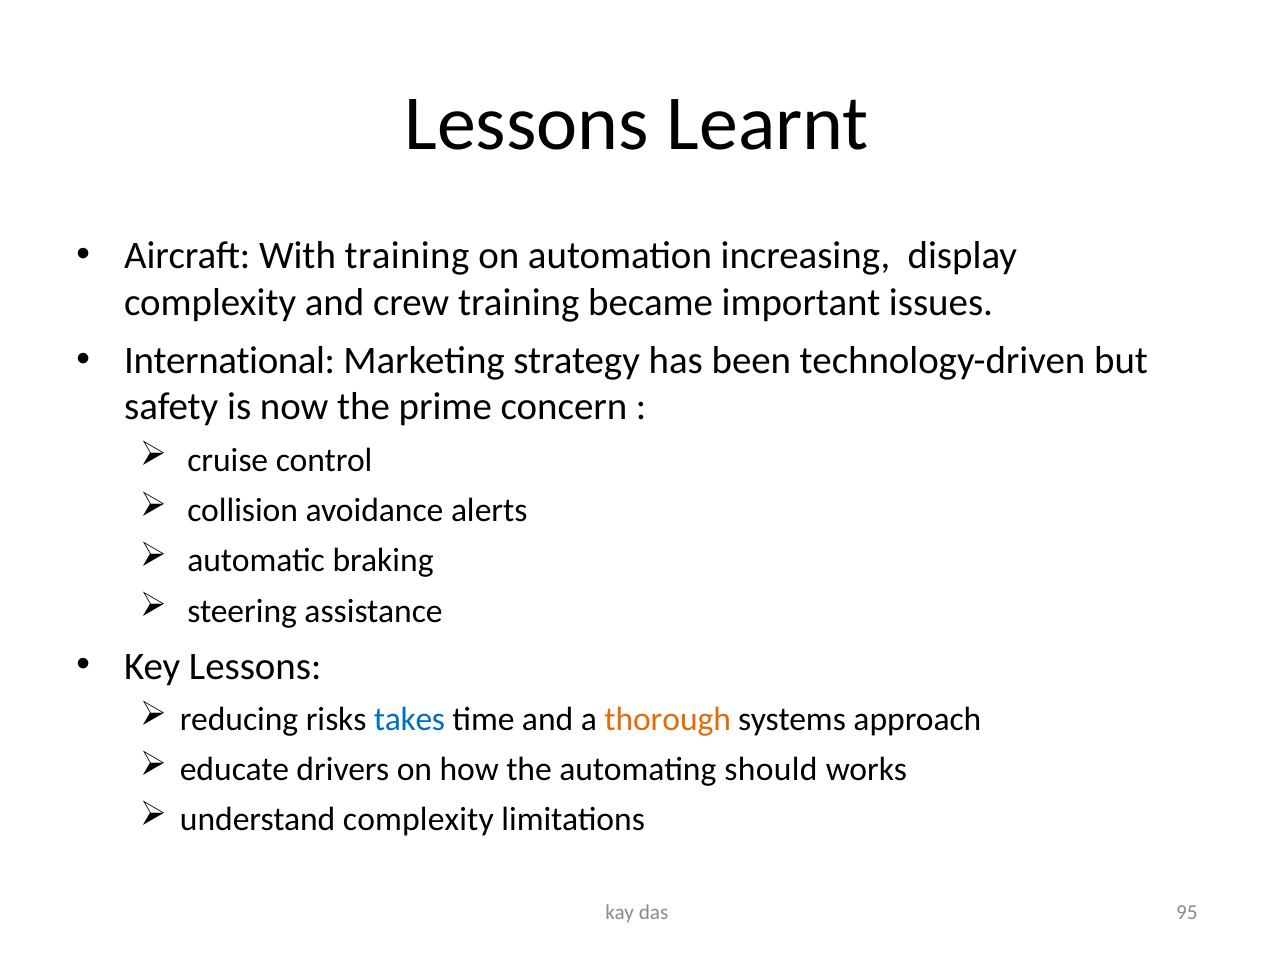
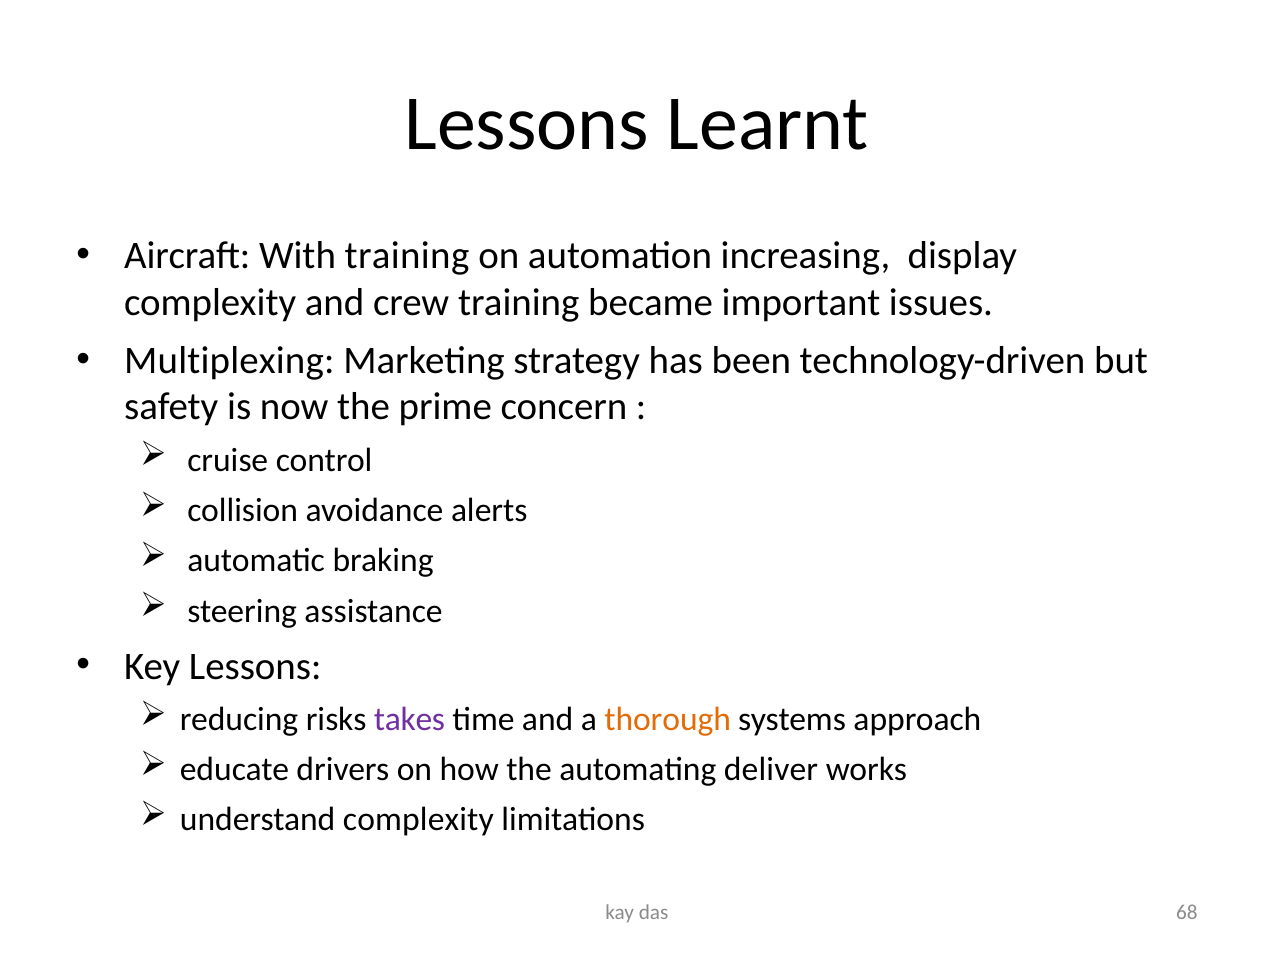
International: International -> Multiplexing (229, 360)
takes colour: blue -> purple (409, 719)
should: should -> deliver (771, 769)
95: 95 -> 68 (1187, 912)
